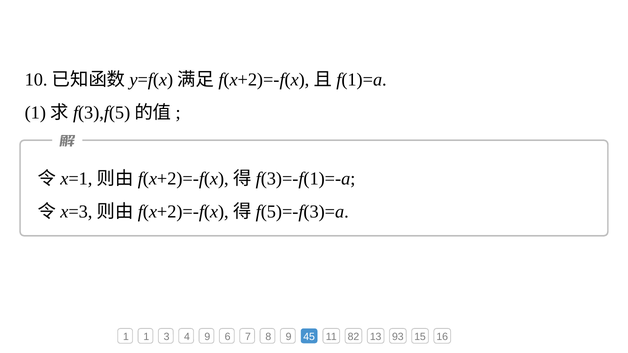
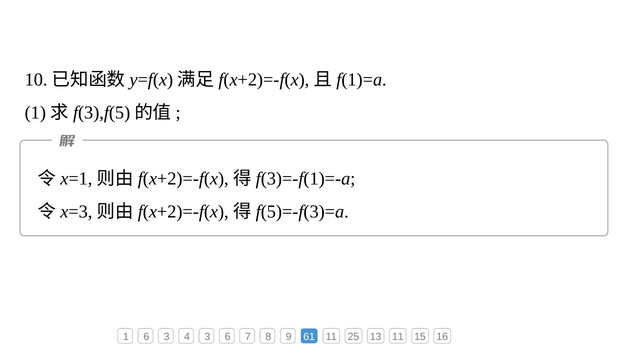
1 1: 1 -> 6 (146, 337)
4 9: 9 -> 3 (207, 337)
45: 45 -> 61 (309, 337)
82: 82 -> 25 (353, 337)
13 93: 93 -> 11 (398, 337)
